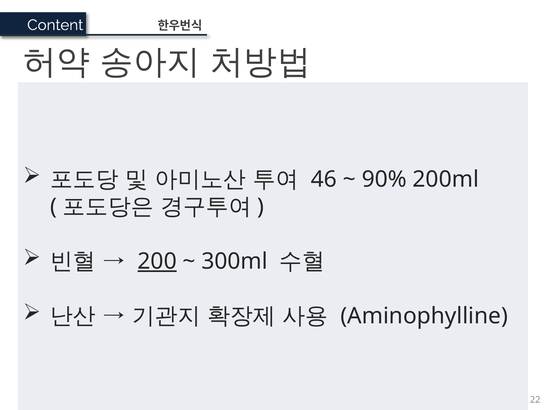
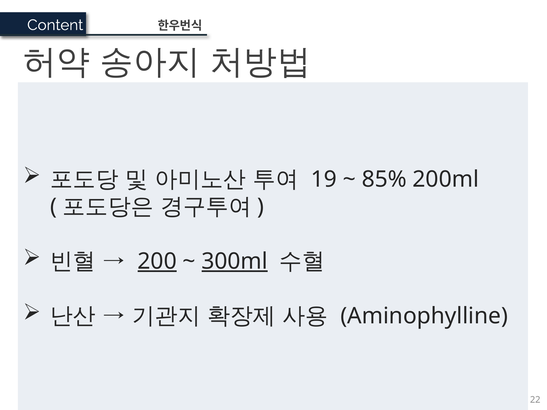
46: 46 -> 19 (324, 179)
90%: 90% -> 85% (384, 179)
300ml underline: none -> present (235, 262)
